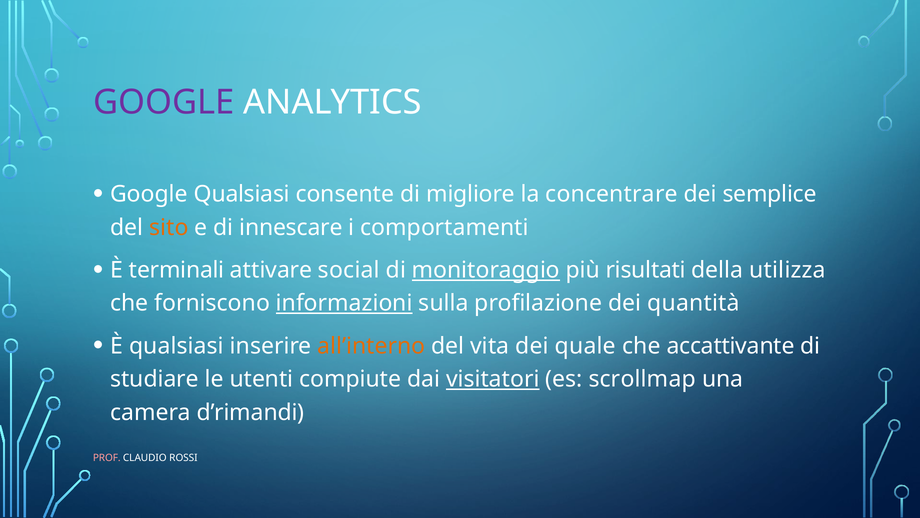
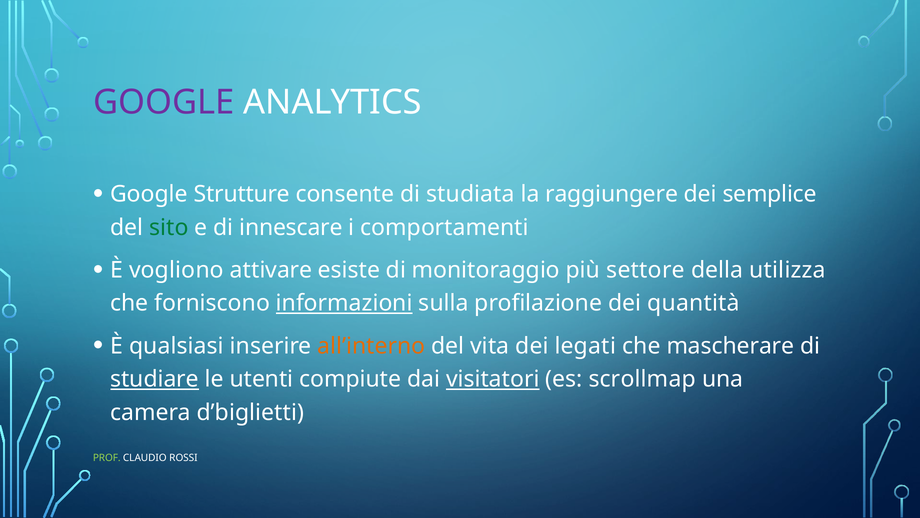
Google Qualsiasi: Qualsiasi -> Strutture (242, 194)
migliore: migliore -> studiata (470, 194)
concentrare: concentrare -> raggiungere (612, 194)
sito colour: orange -> green (169, 227)
terminali: terminali -> vogliono (176, 270)
social: social -> esiste (349, 270)
monitoraggio underline: present -> none (486, 270)
risultati: risultati -> settore (646, 270)
quale: quale -> legati (585, 346)
accattivante: accattivante -> mascherare (730, 346)
studiare underline: none -> present (155, 379)
d’rimandi: d’rimandi -> d’biglietti (250, 412)
PROF colour: pink -> light green (107, 458)
